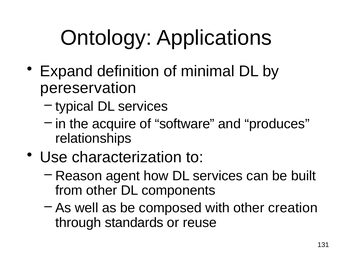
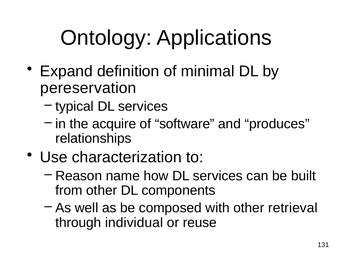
agent: agent -> name (123, 176)
creation: creation -> retrieval (293, 208)
standards: standards -> individual (134, 223)
